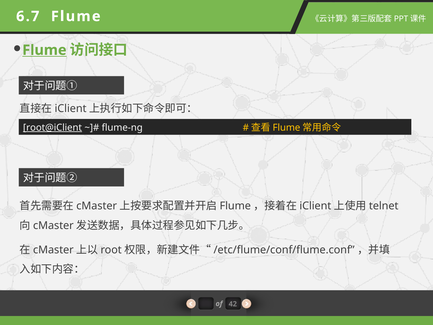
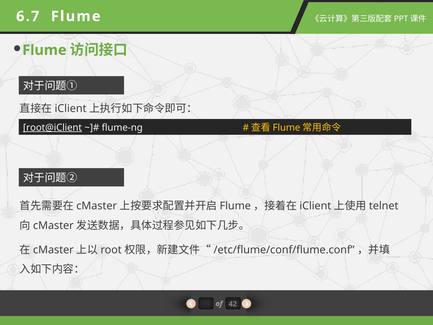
Flume underline: present -> none (44, 50)
